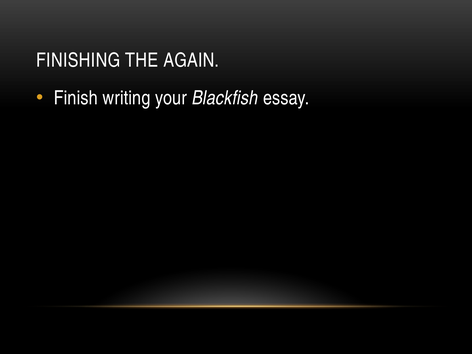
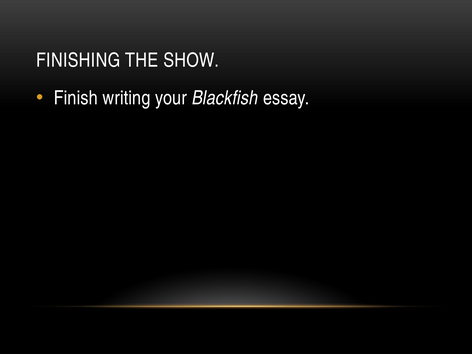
AGAIN: AGAIN -> SHOW (191, 60)
